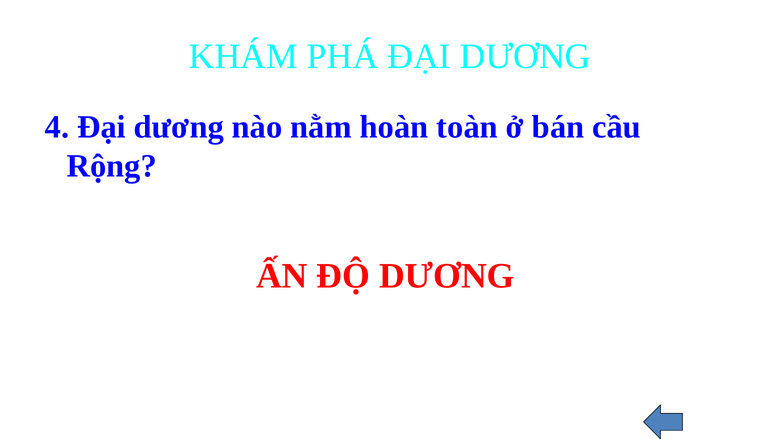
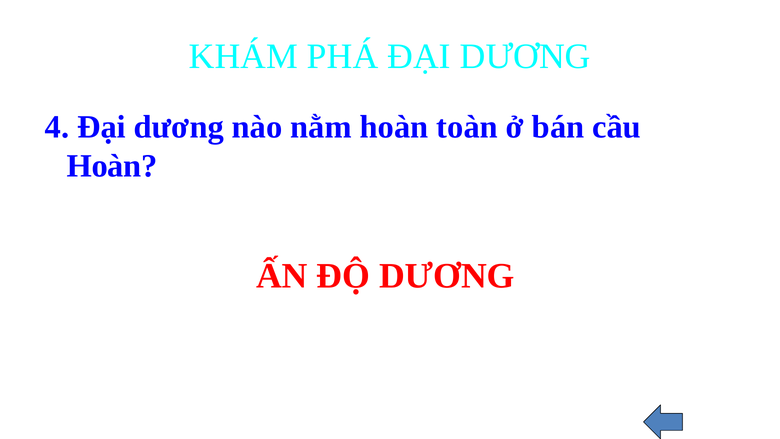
Rộng: Rộng -> Hoàn (112, 166)
